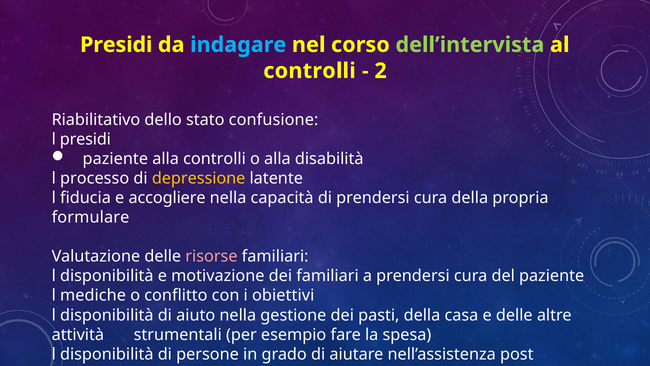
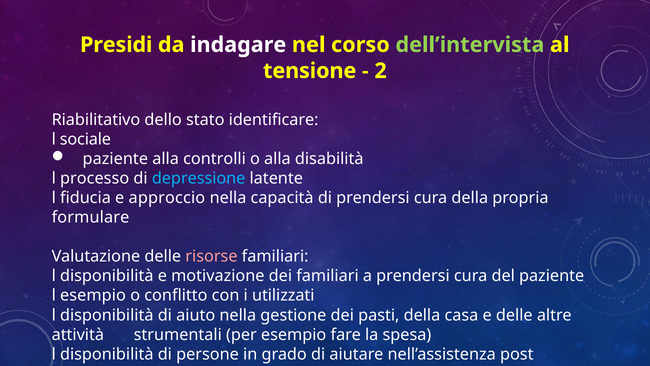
indagare colour: light blue -> white (238, 45)
controlli: controlli -> tensione (310, 71)
confusione: confusione -> identificare (274, 120)
l presidi: presidi -> sociale (85, 139)
depressione colour: yellow -> light blue (199, 178)
accogliere: accogliere -> approccio (167, 198)
l mediche: mediche -> esempio (93, 295)
obiettivi: obiettivi -> utilizzati (283, 295)
